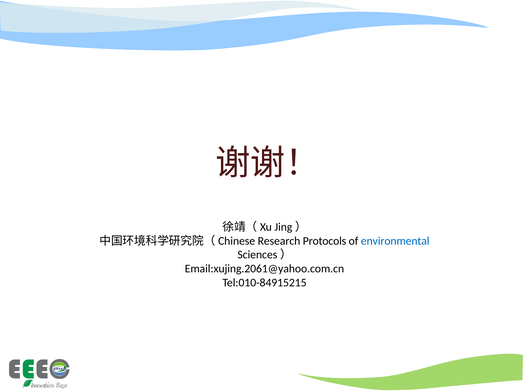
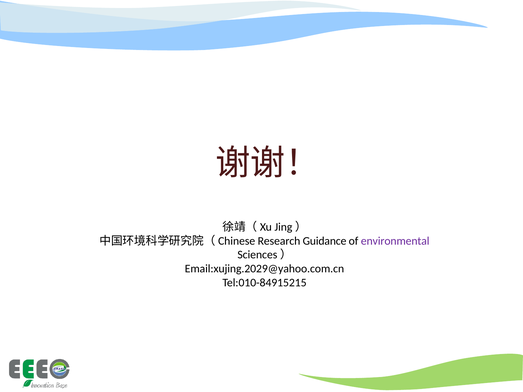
Protocols: Protocols -> Guidance (325, 241)
environmental colour: blue -> purple (395, 241)
Email:xujing.2061@yahoo.com.cn: Email:xujing.2061@yahoo.com.cn -> Email:xujing.2029@yahoo.com.cn (264, 269)
